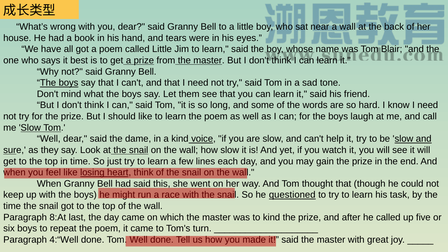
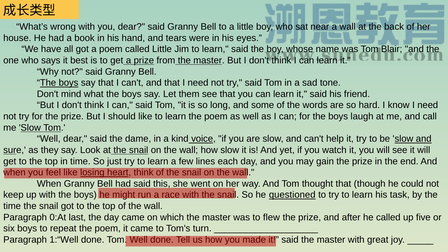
8:At: 8:At -> 0:At (58, 217)
to kind: kind -> flew (271, 217)
4:“Well: 4:“Well -> 1:“Well (64, 240)
